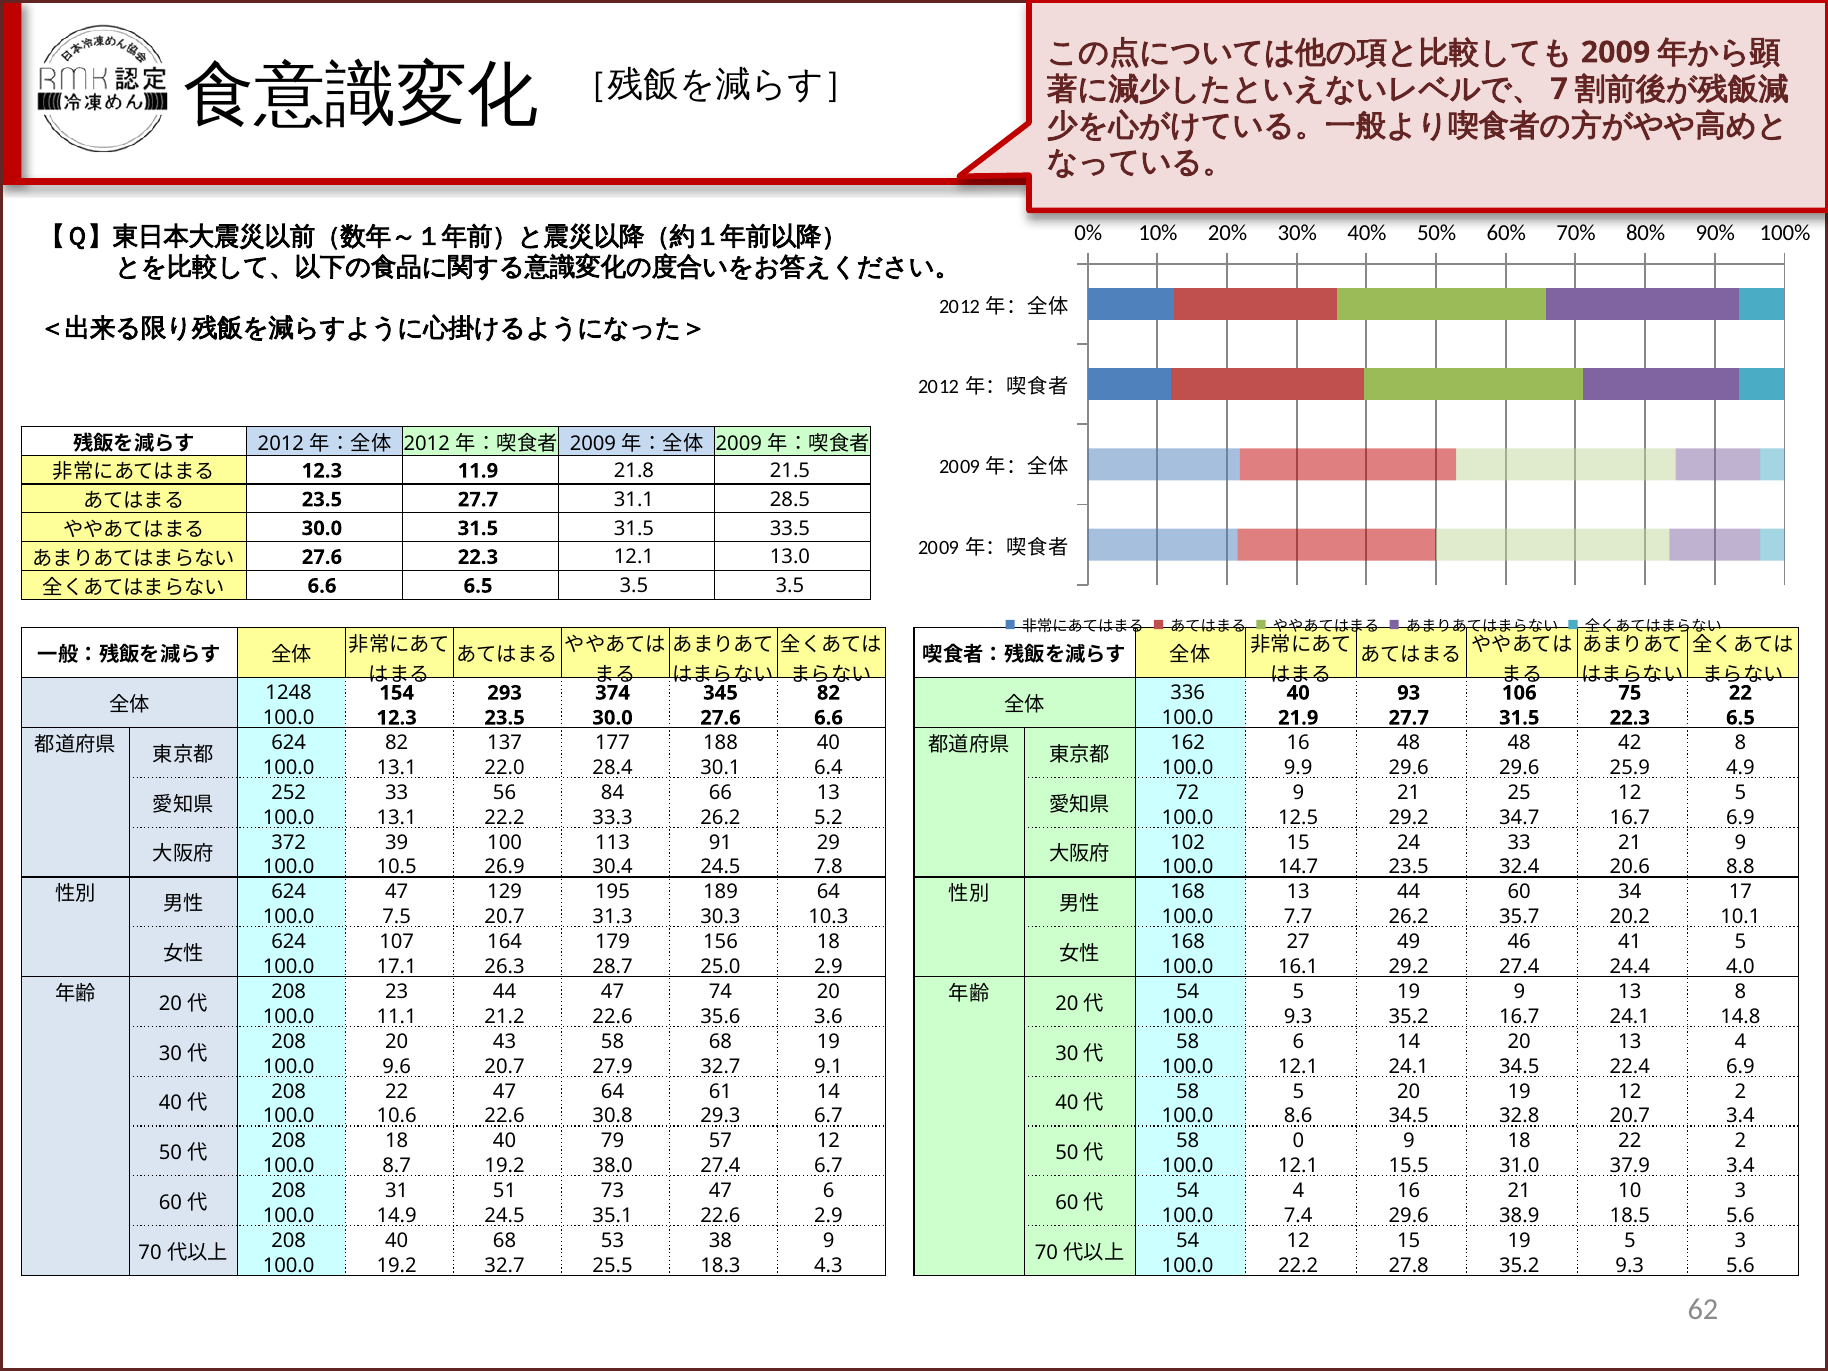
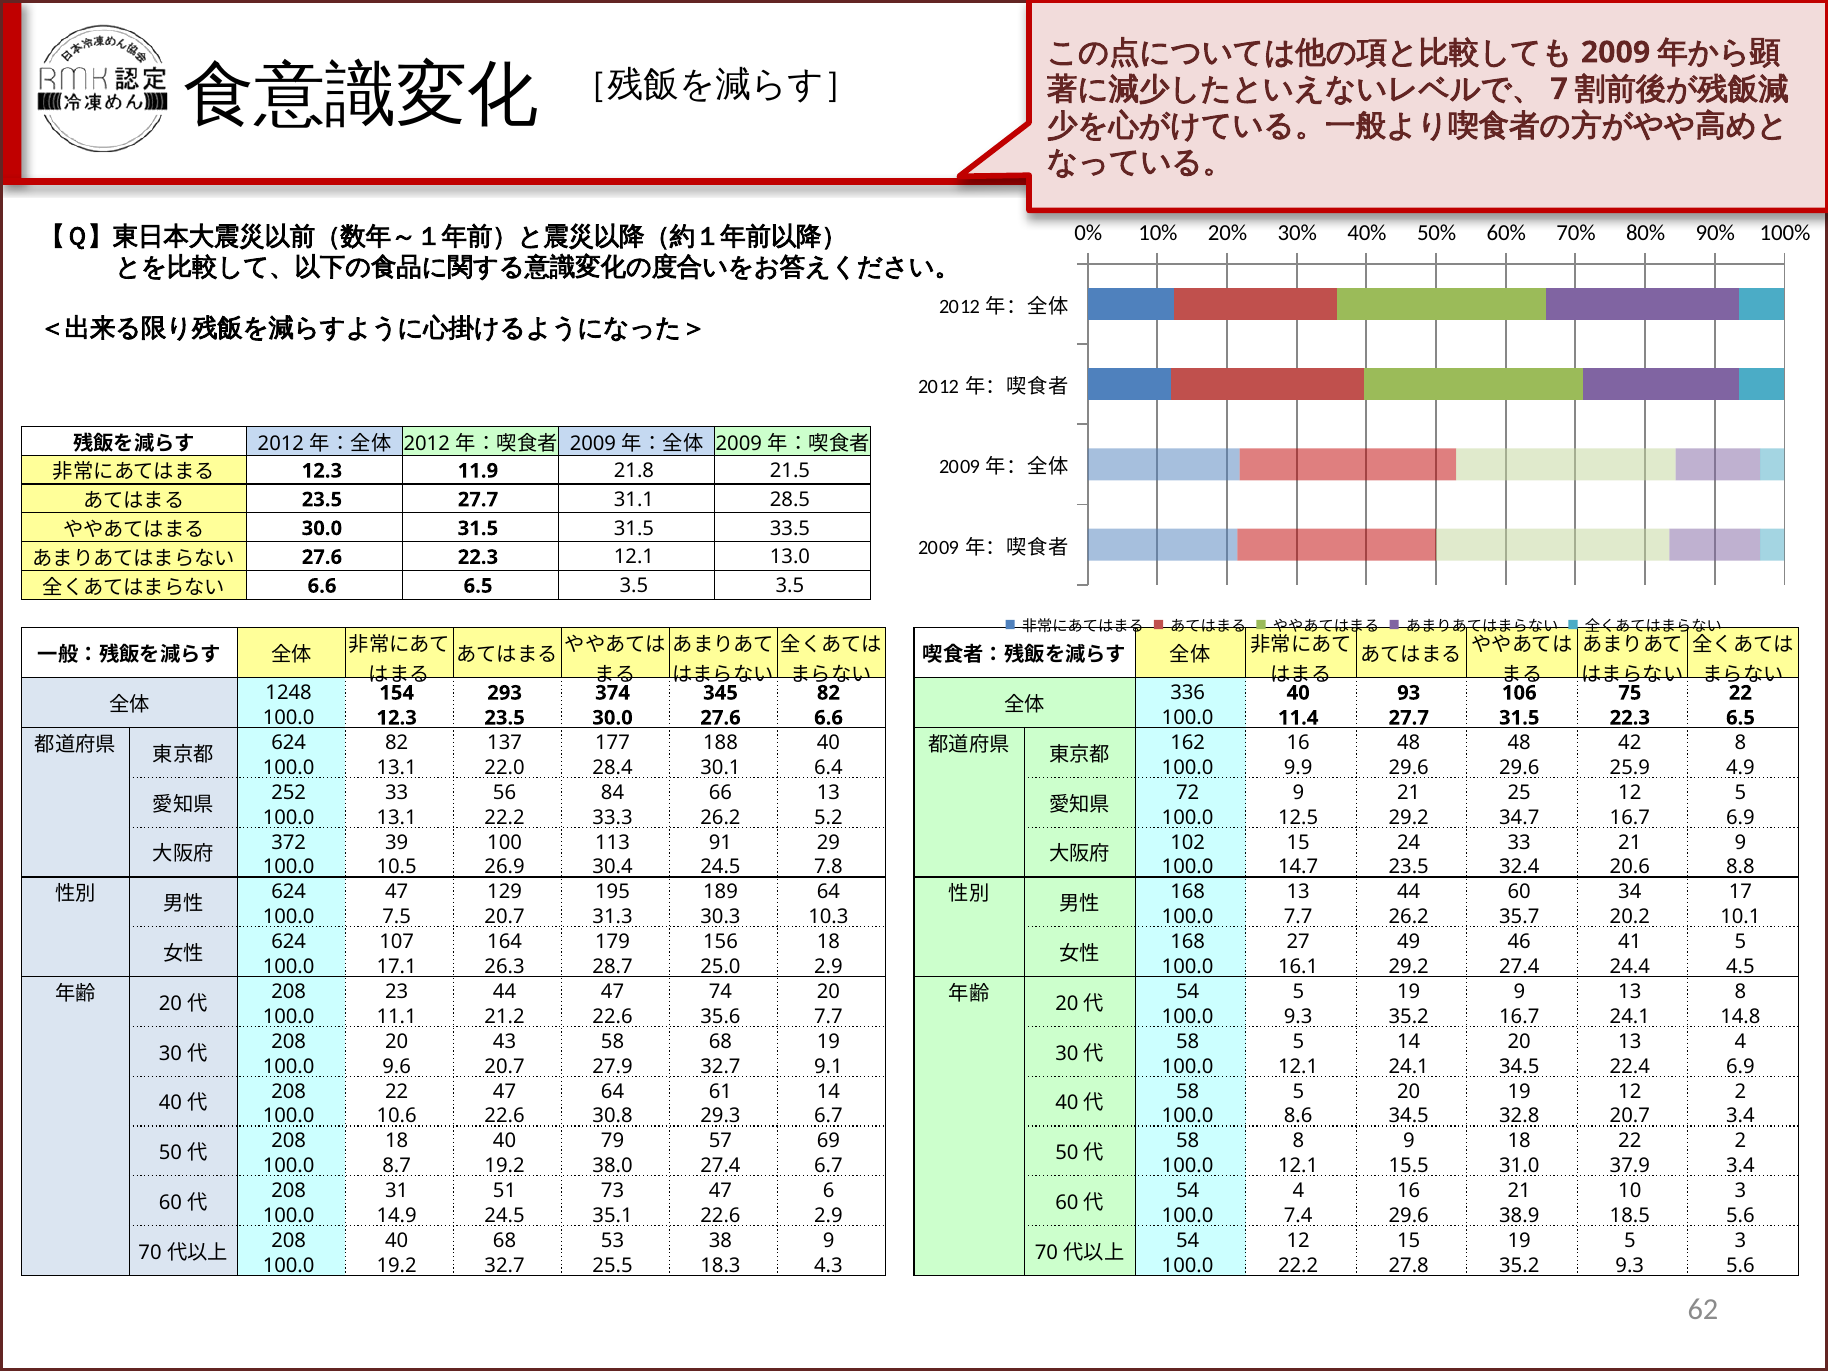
21.9: 21.9 -> 11.4 (1298, 718)
4.0: 4.0 -> 4.5 (1740, 967)
35.6 3.6: 3.6 -> 7.7 (828, 1017)
6: 6 -> 5 (1298, 1042)
57 12: 12 -> 69 (828, 1141)
0: 0 -> 8 (1298, 1141)
